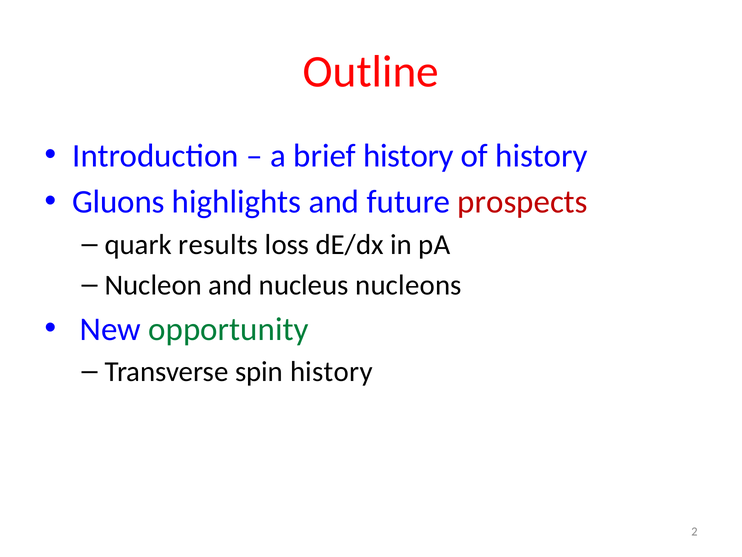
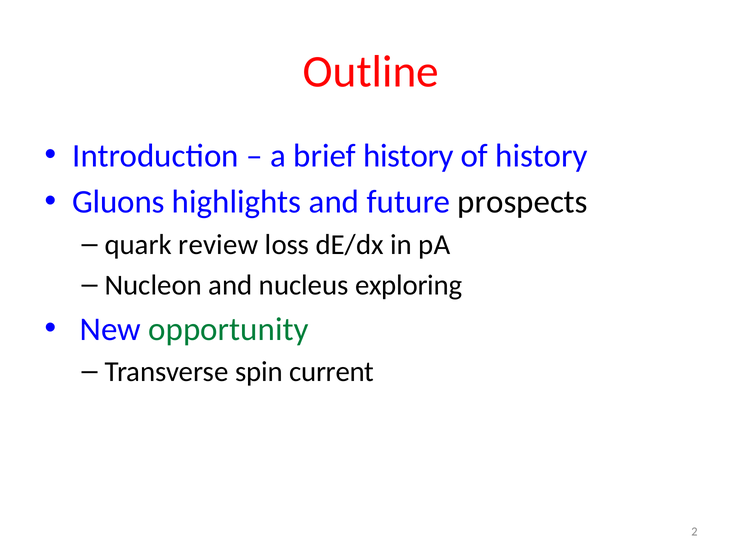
prospects colour: red -> black (523, 202)
results: results -> review (218, 244)
nucleons: nucleons -> exploring (409, 285)
spin history: history -> current (332, 371)
